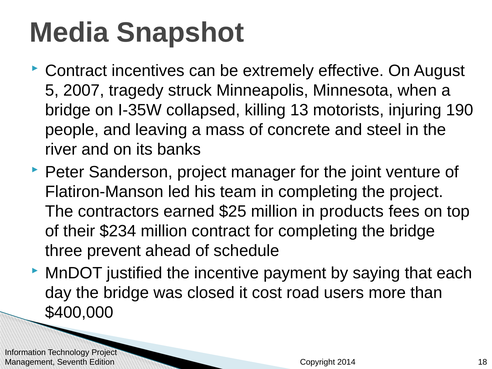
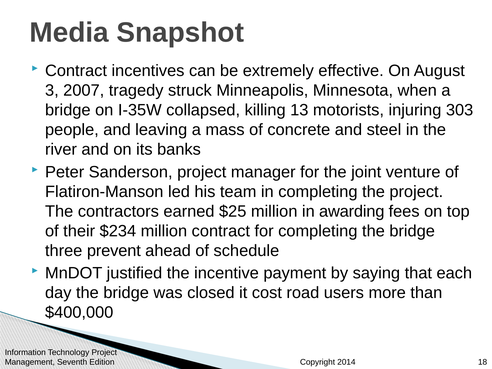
5: 5 -> 3 (52, 91)
190: 190 -> 303 (460, 110)
products: products -> awarding (352, 211)
